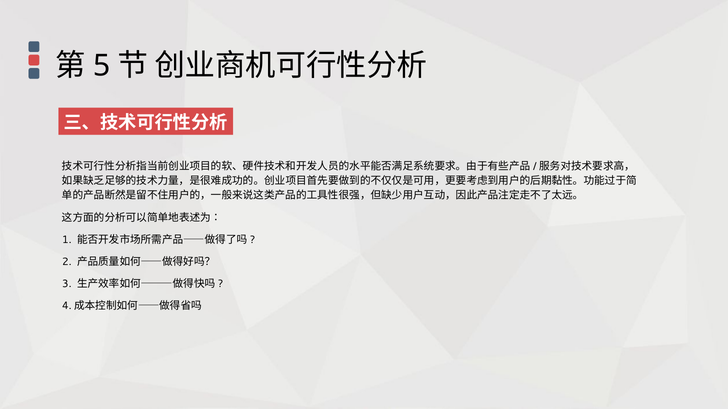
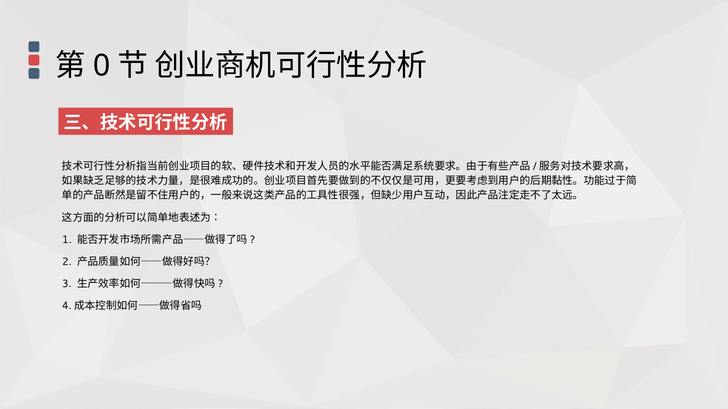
5: 5 -> 0 (102, 66)
